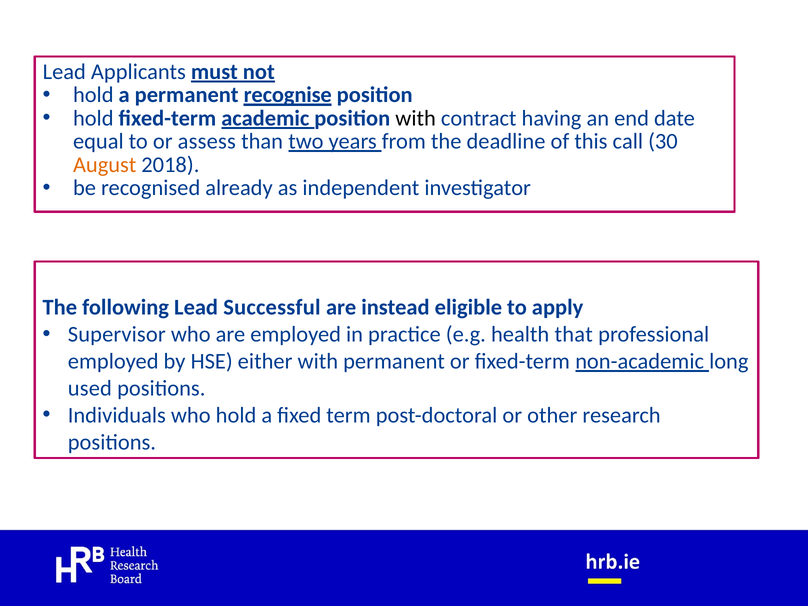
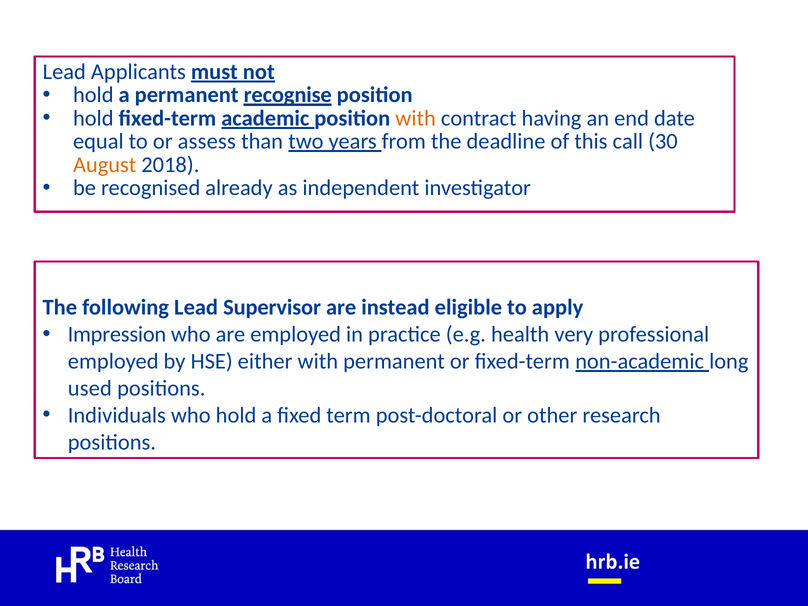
with colour: black -> orange (416, 118)
Successful: Successful -> Supervisor (272, 308)
Supervisor: Supervisor -> Impression (117, 334)
that: that -> very (574, 334)
